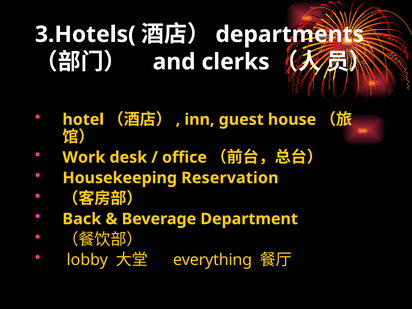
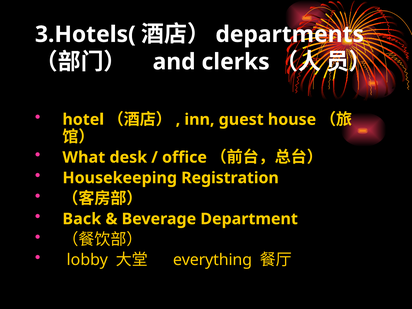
Work: Work -> What (84, 157)
Reservation: Reservation -> Registration (230, 178)
